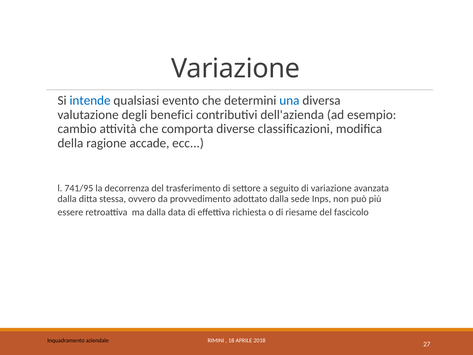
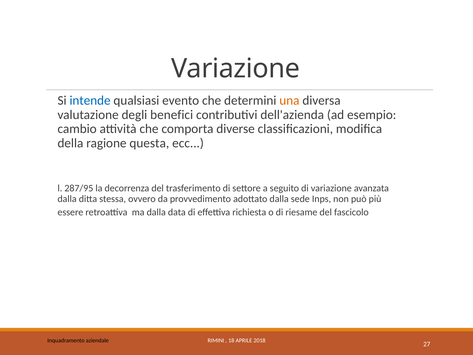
una colour: blue -> orange (289, 100)
accade: accade -> questa (149, 143)
741/95: 741/95 -> 287/95 (79, 188)
